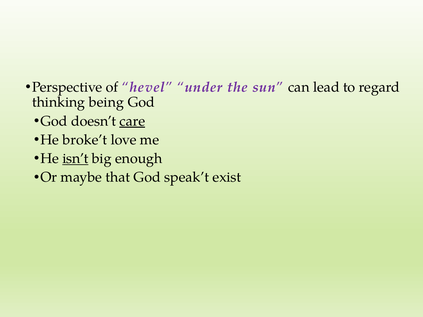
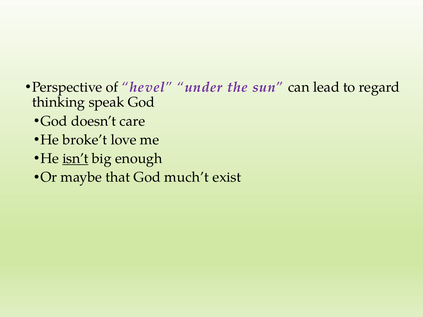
being: being -> speak (107, 102)
care underline: present -> none (132, 121)
speak’t: speak’t -> much’t (187, 177)
